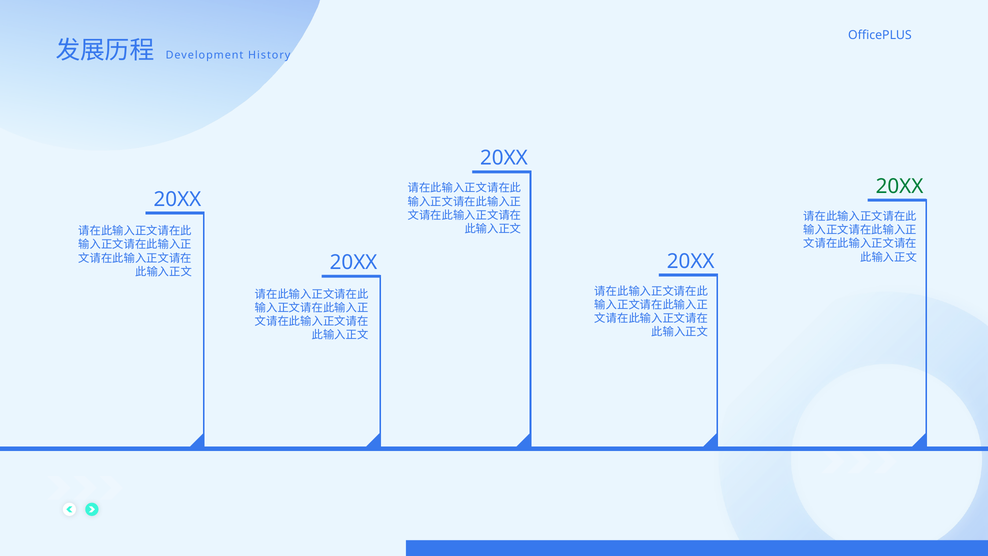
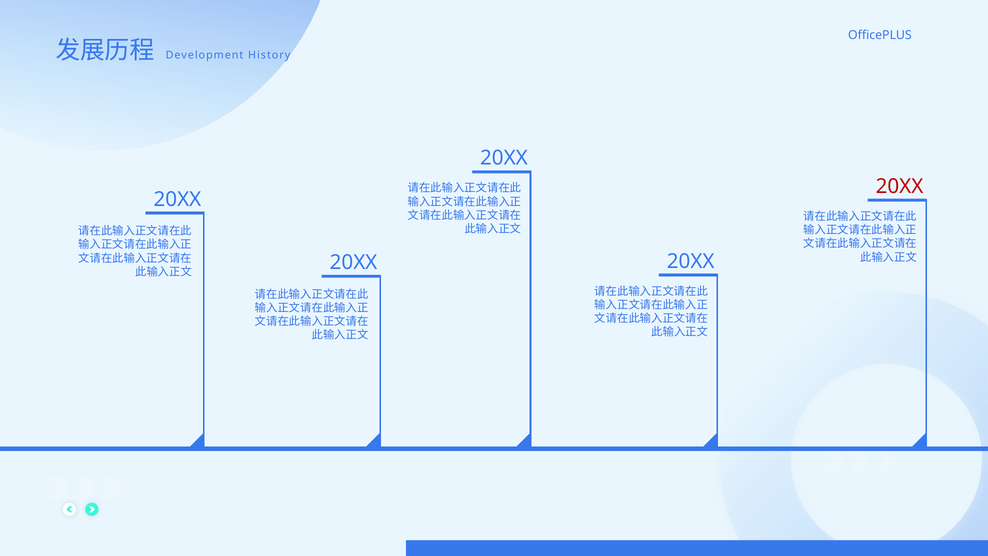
20XX colour: green -> red (900, 186)
